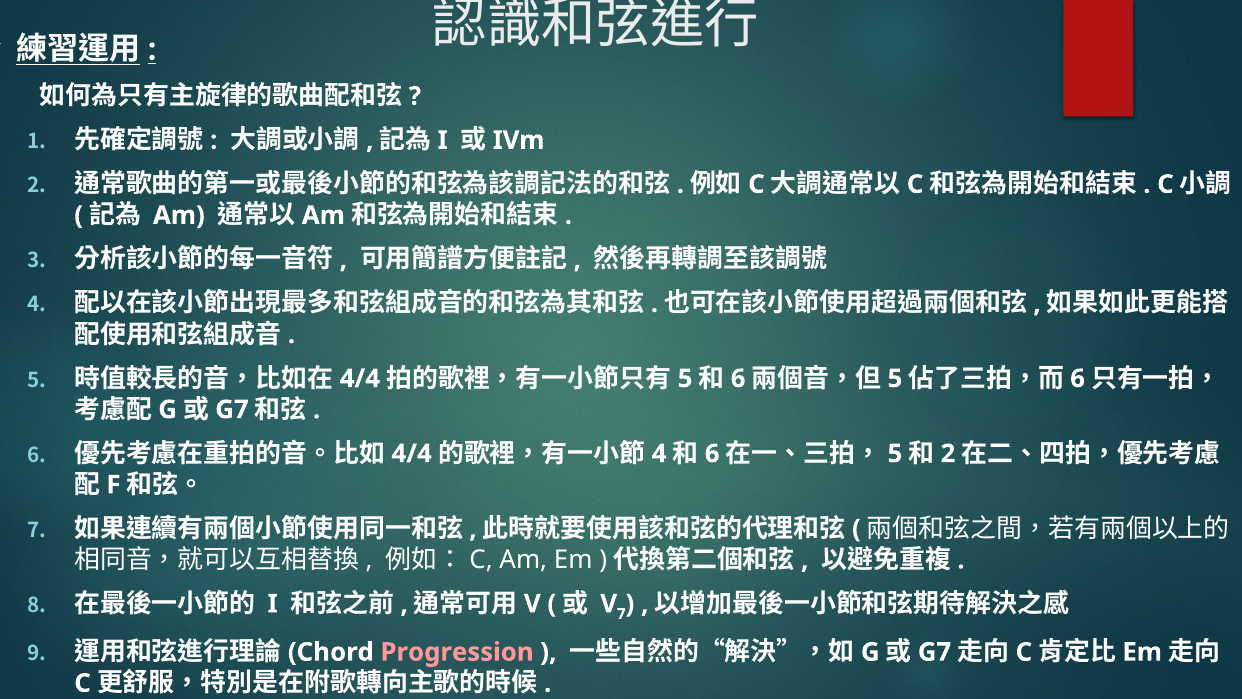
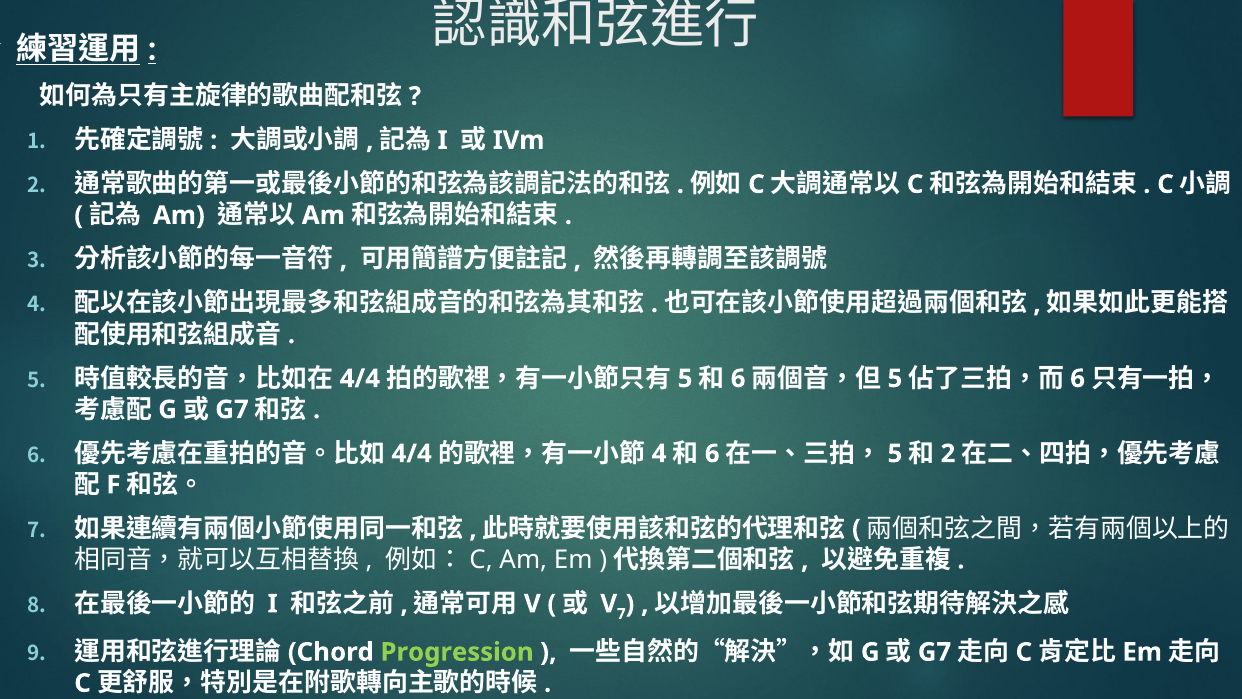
Progression colour: pink -> light green (457, 652)
